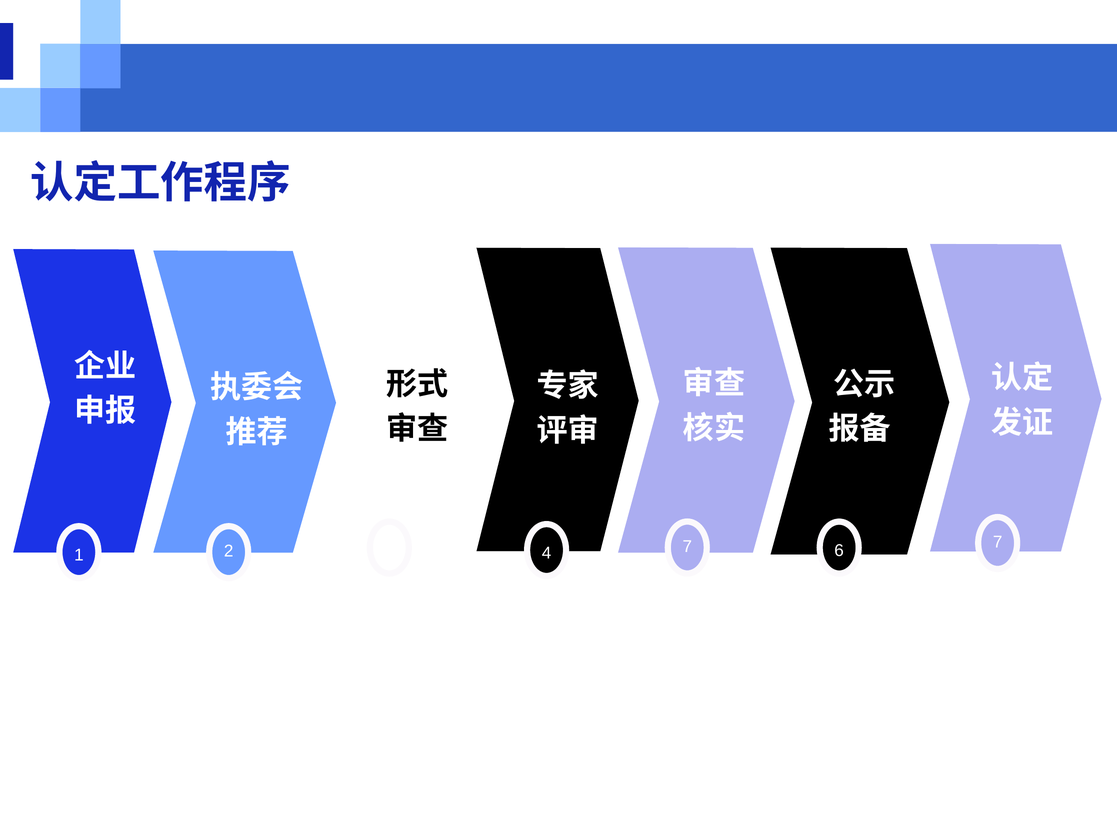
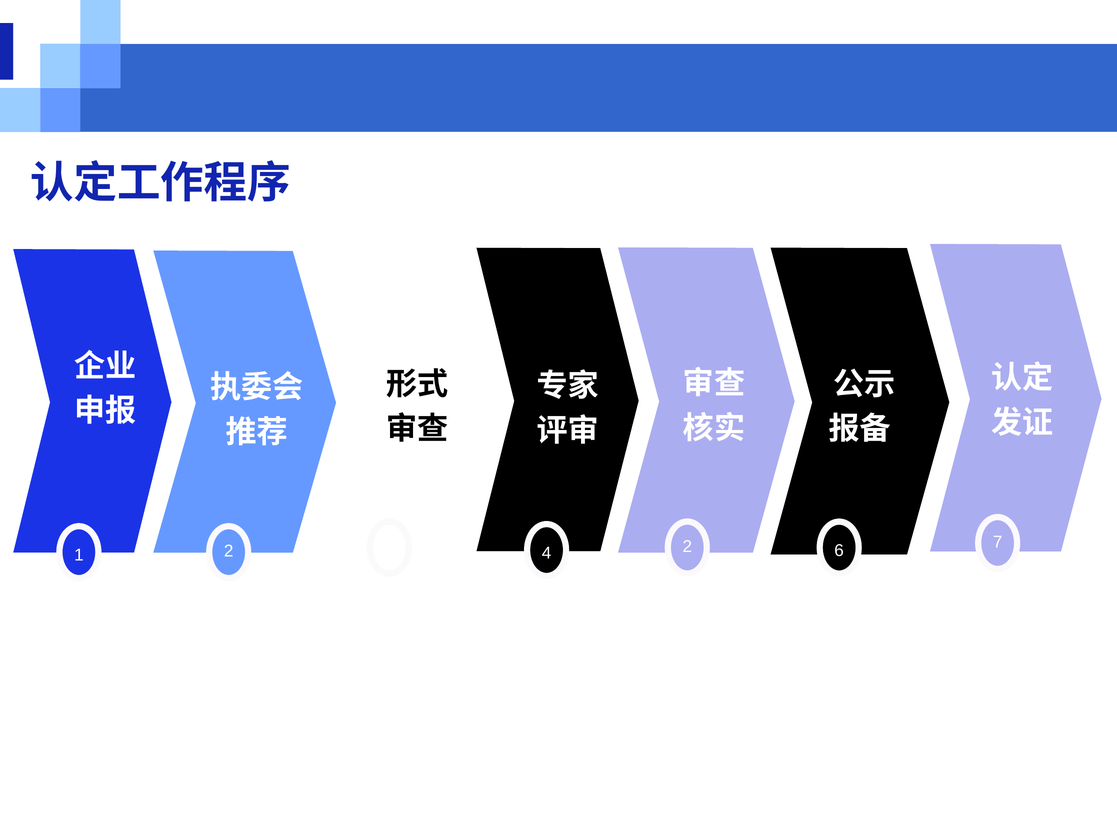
4 7: 7 -> 2 (687, 546)
